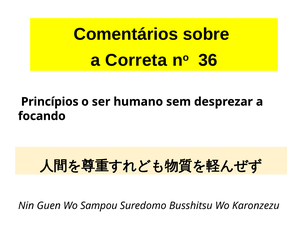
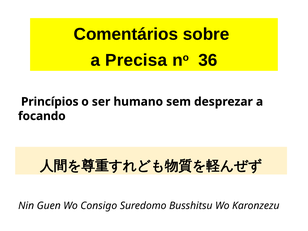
Correta: Correta -> Precisa (136, 60)
Sampou: Sampou -> Consigo (99, 206)
